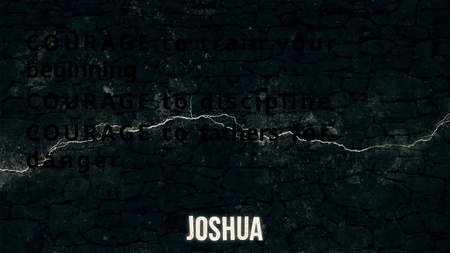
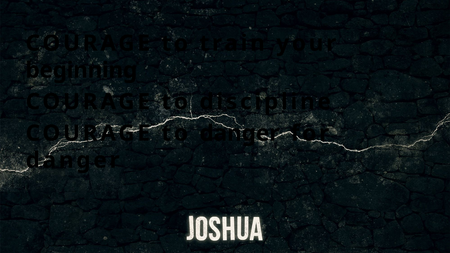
to fathers: fathers -> danger (239, 133)
